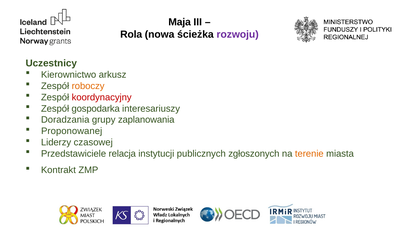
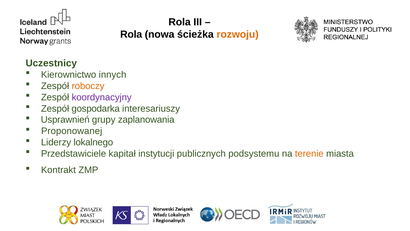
Maja: Maja -> Rola (180, 22)
rozwoju colour: purple -> orange (238, 34)
arkusz: arkusz -> innych (113, 75)
koordynacyjny colour: red -> purple (102, 97)
Doradzania: Doradzania -> Usprawnień (65, 120)
czasowej: czasowej -> lokalnego (93, 142)
relacja: relacja -> kapitał (122, 153)
zgłoszonych: zgłoszonych -> podsystemu (254, 153)
